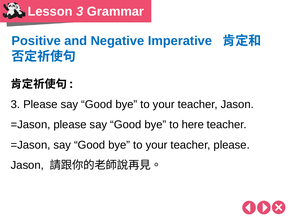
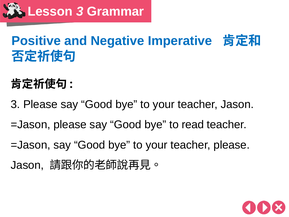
here: here -> read (193, 125)
